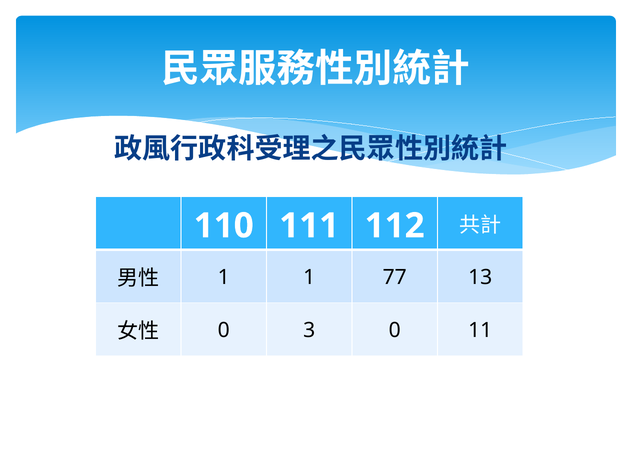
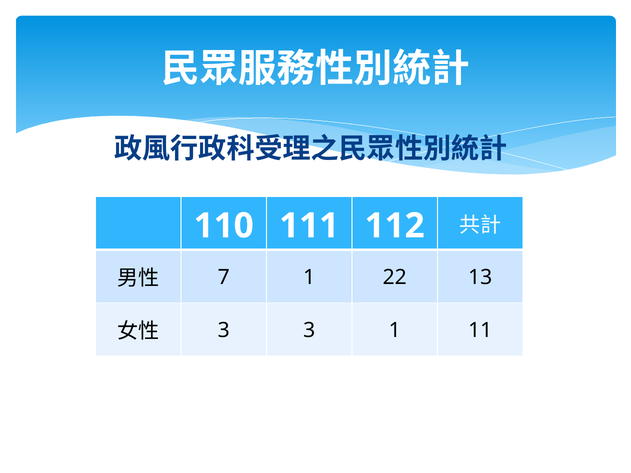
1: 1 -> 7 (224, 278)
77: 77 -> 22 (395, 278)
0: 0 -> 3 (224, 331)
3 0: 0 -> 1 (395, 331)
